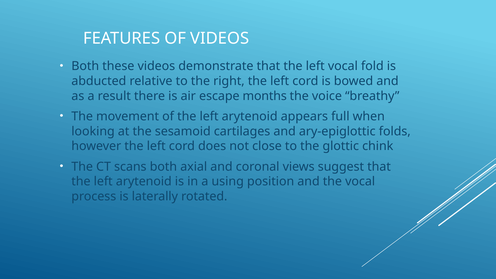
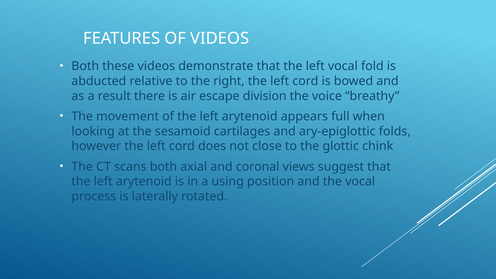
months: months -> division (265, 96)
